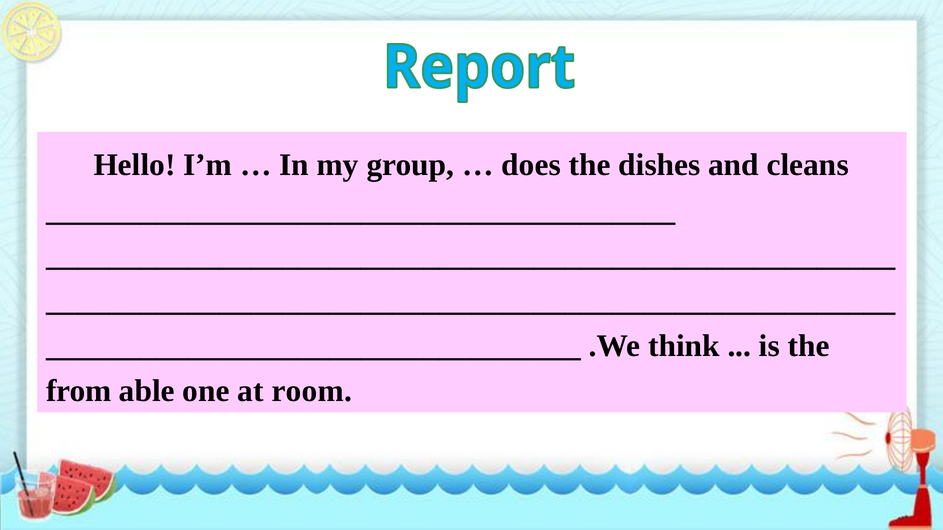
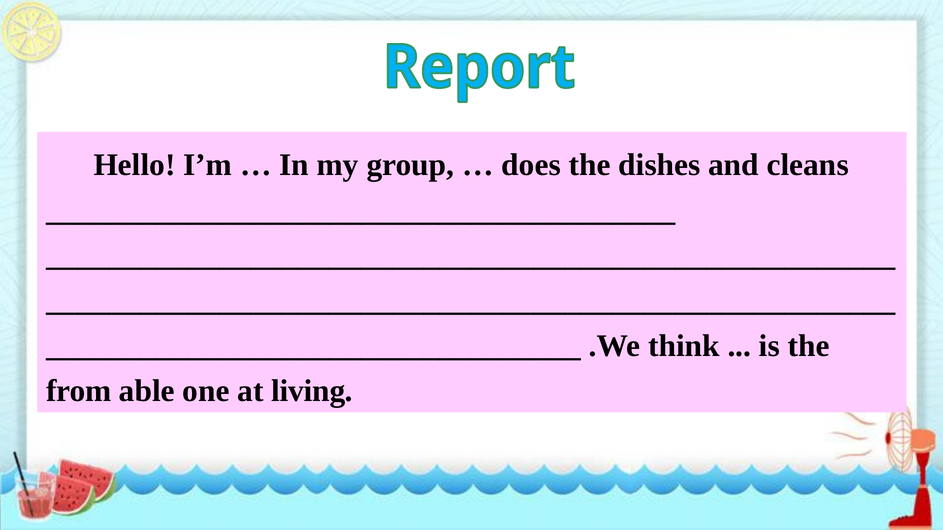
room: room -> living (312, 391)
